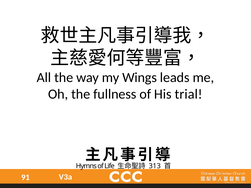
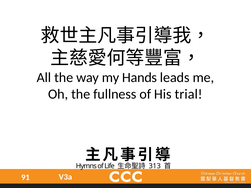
Wings: Wings -> Hands (140, 78)
